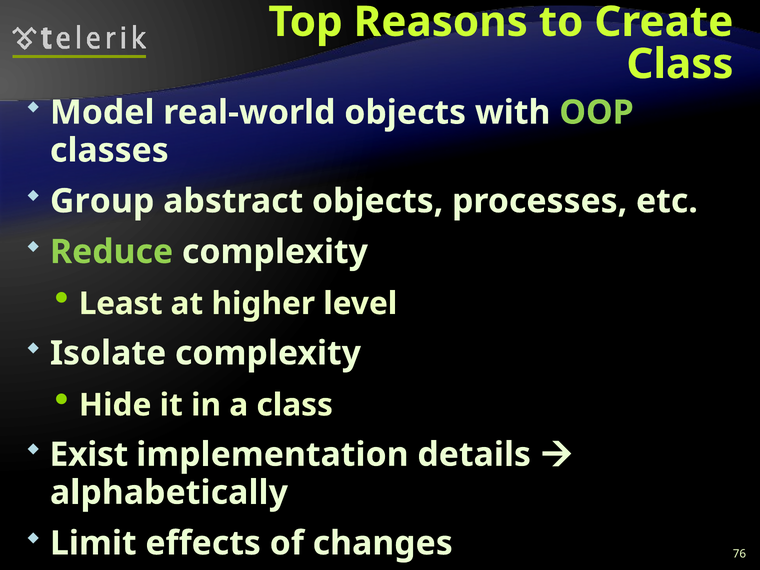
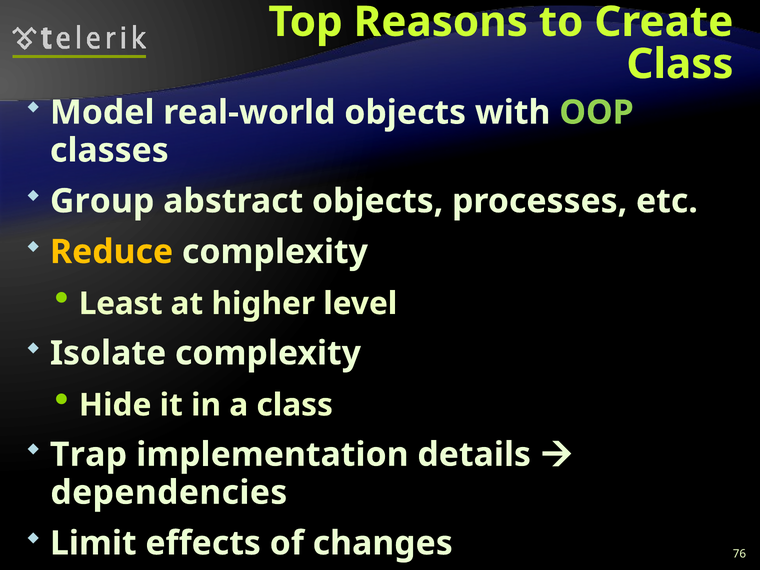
Reduce colour: light green -> yellow (112, 252)
Exist: Exist -> Trap (89, 455)
alphabetically: alphabetically -> dependencies (169, 493)
